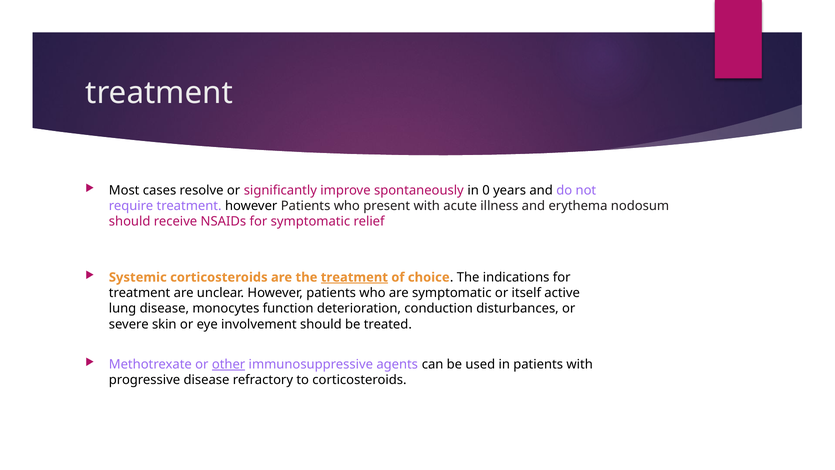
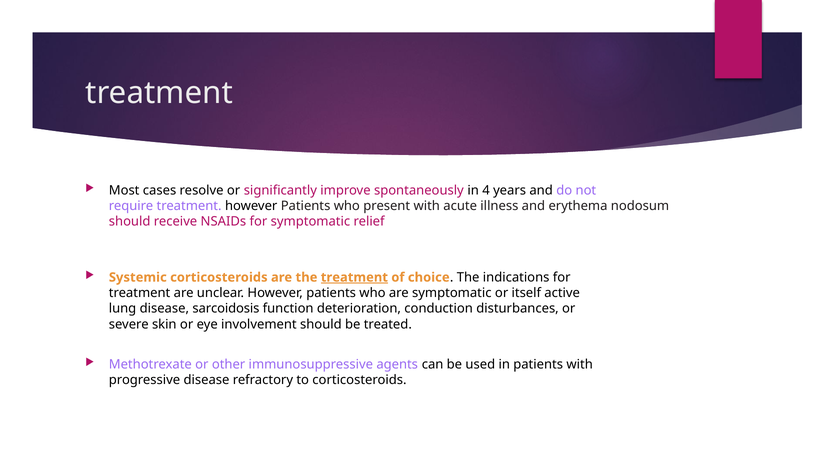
0: 0 -> 4 (486, 190)
monocytes: monocytes -> sarcoidosis (226, 308)
other underline: present -> none (229, 364)
